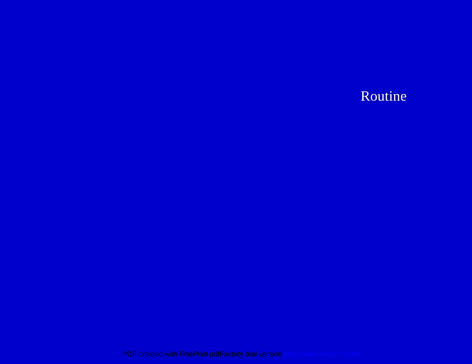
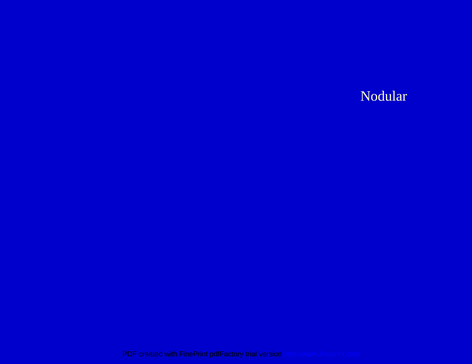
Routine: Routine -> Nodular (384, 96)
